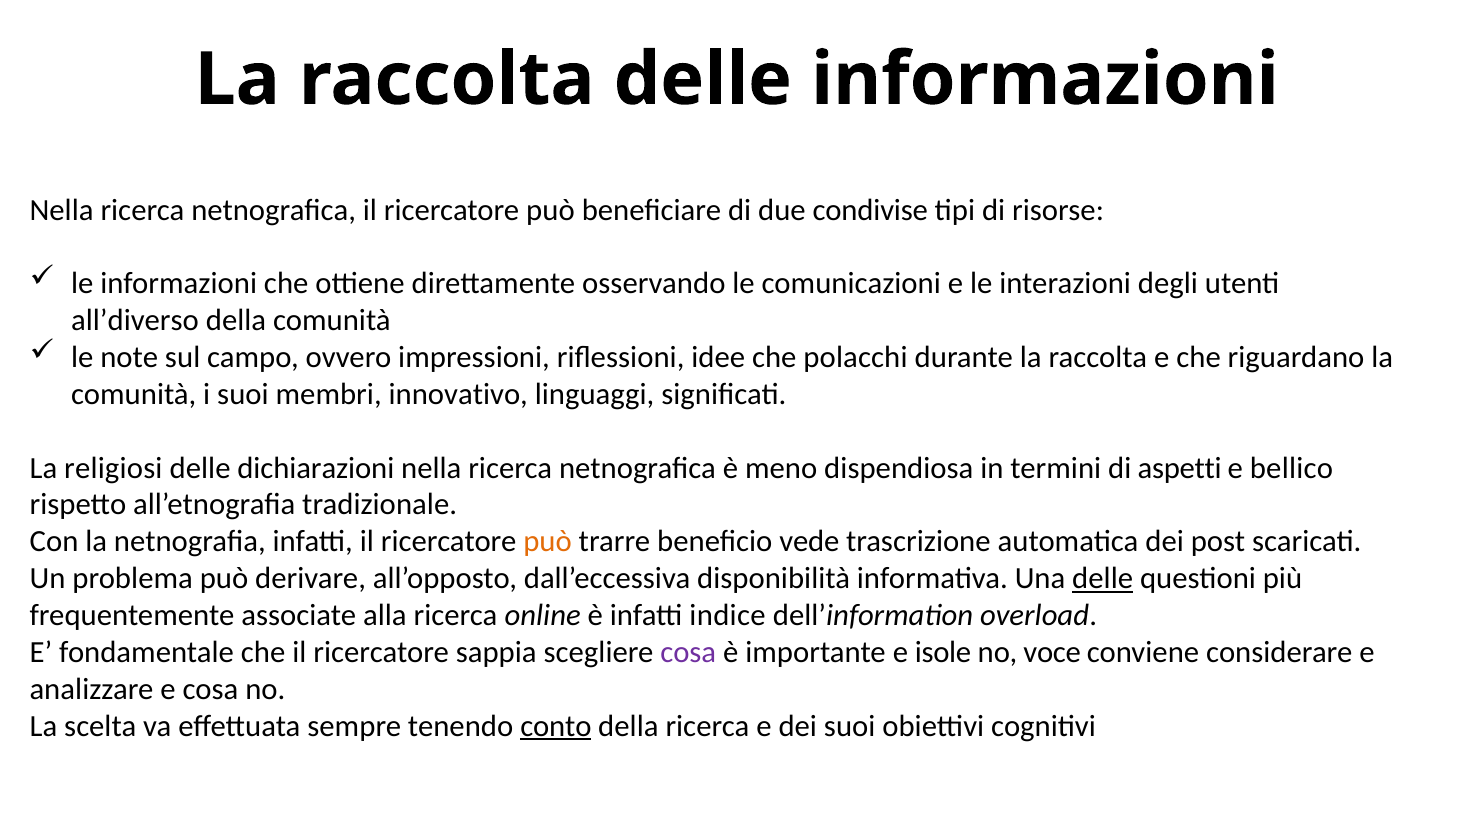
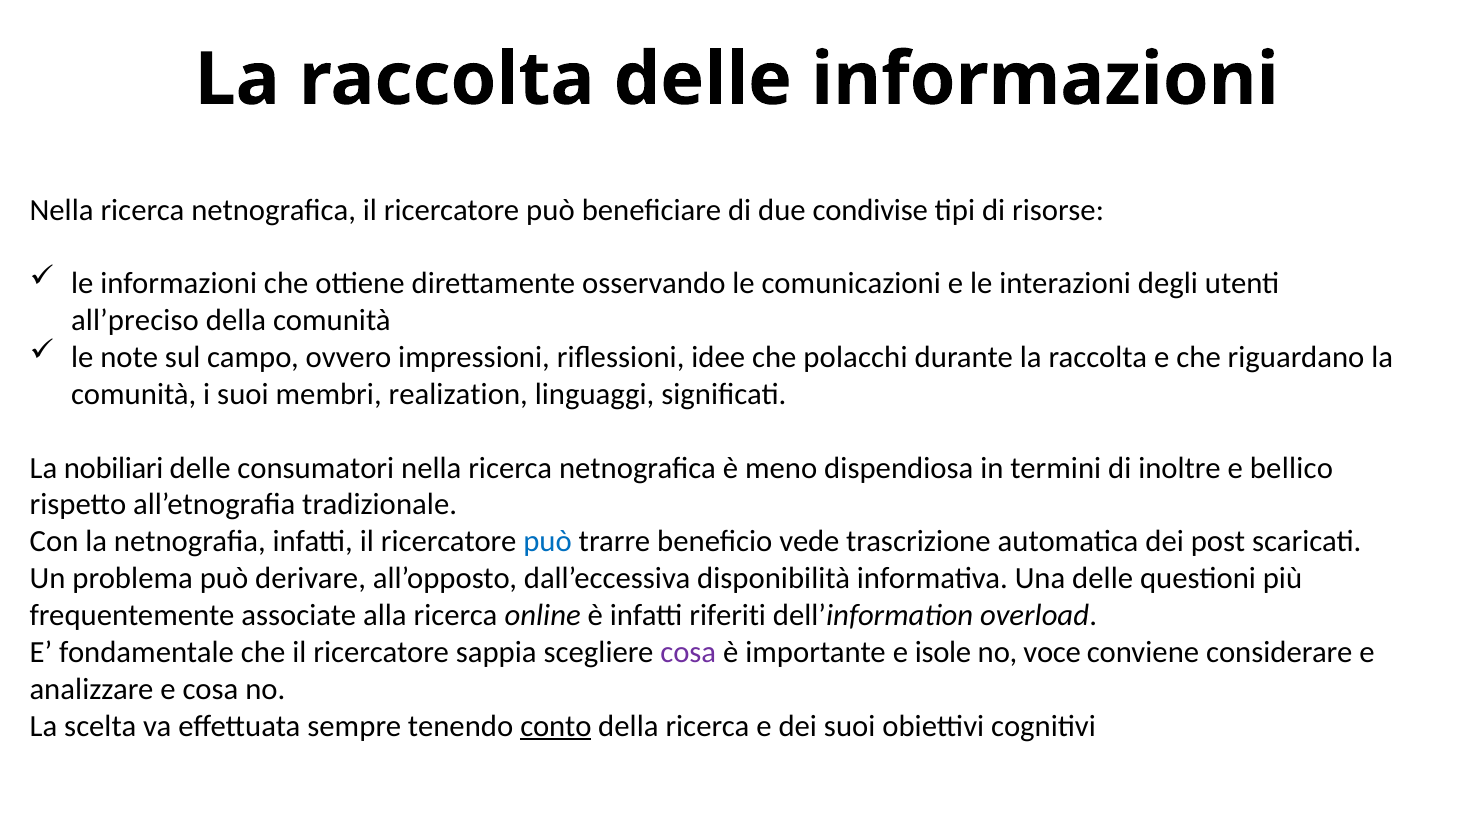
all’diverso: all’diverso -> all’preciso (135, 321)
innovativo: innovativo -> realization (458, 394)
religiosi: religiosi -> nobiliari (114, 468)
dichiarazioni: dichiarazioni -> consumatori (316, 468)
aspetti: aspetti -> inoltre (1180, 468)
può colour: orange -> blue (548, 542)
delle underline: present -> none (1103, 579)
indice: indice -> riferiti (728, 615)
